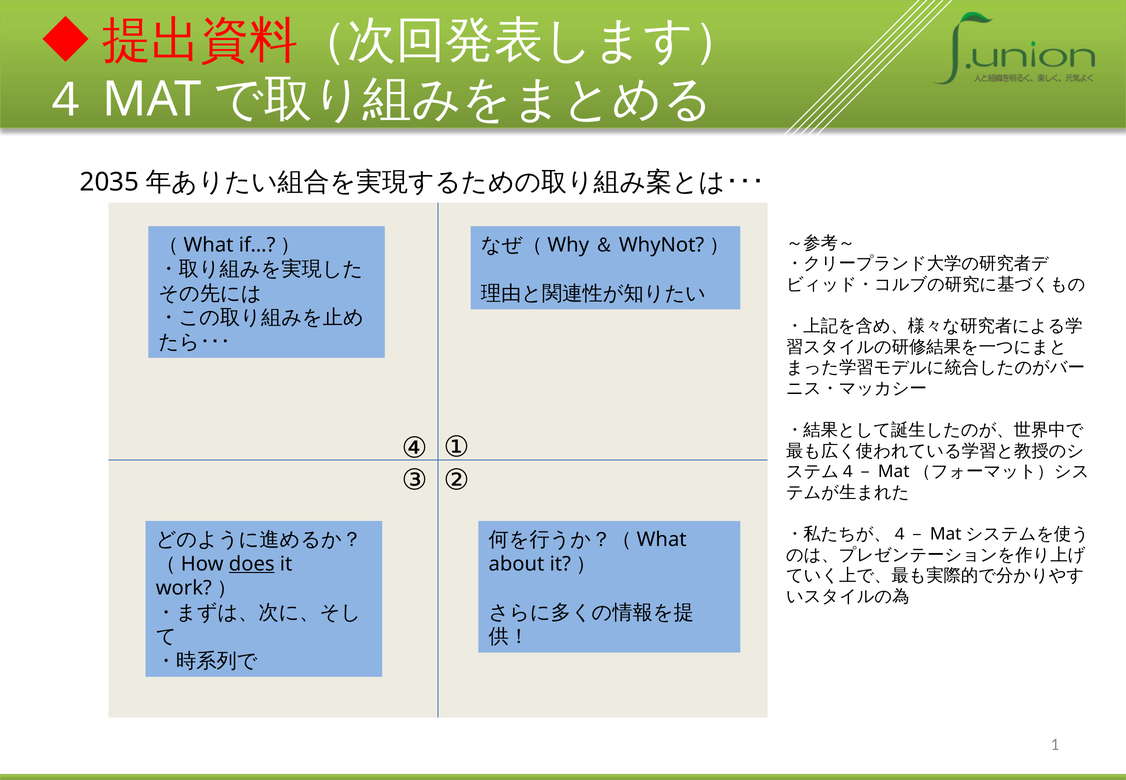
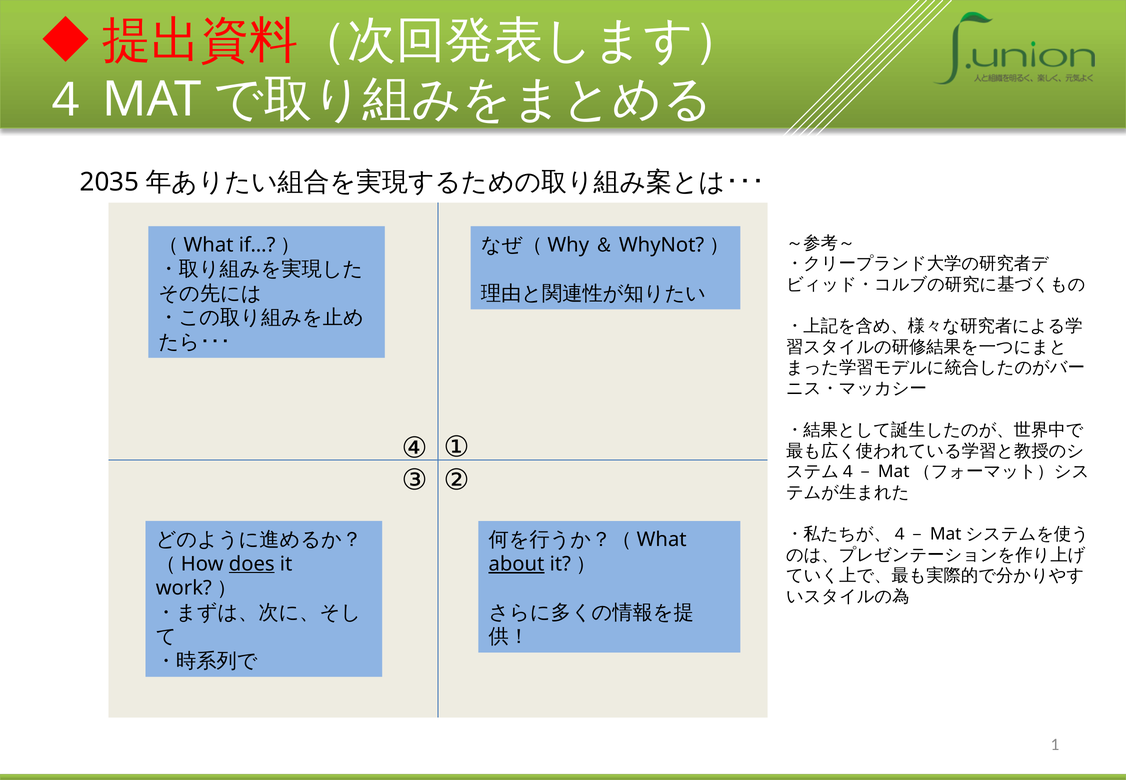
about underline: none -> present (516, 564)
